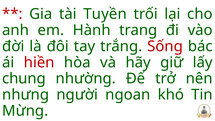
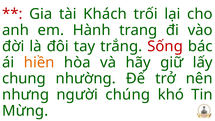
Tuyền: Tuyền -> Khách (105, 14)
hiền colour: red -> orange (39, 62)
ngoan: ngoan -> chúng (128, 95)
